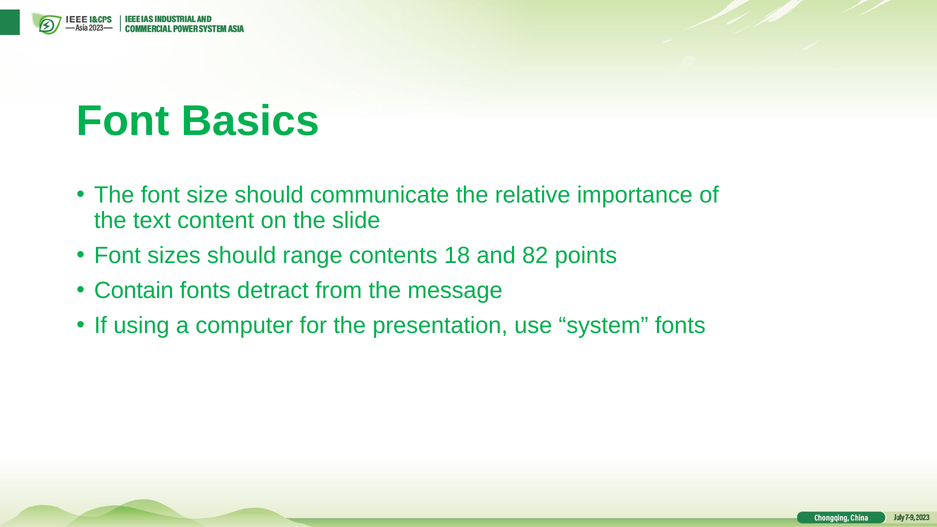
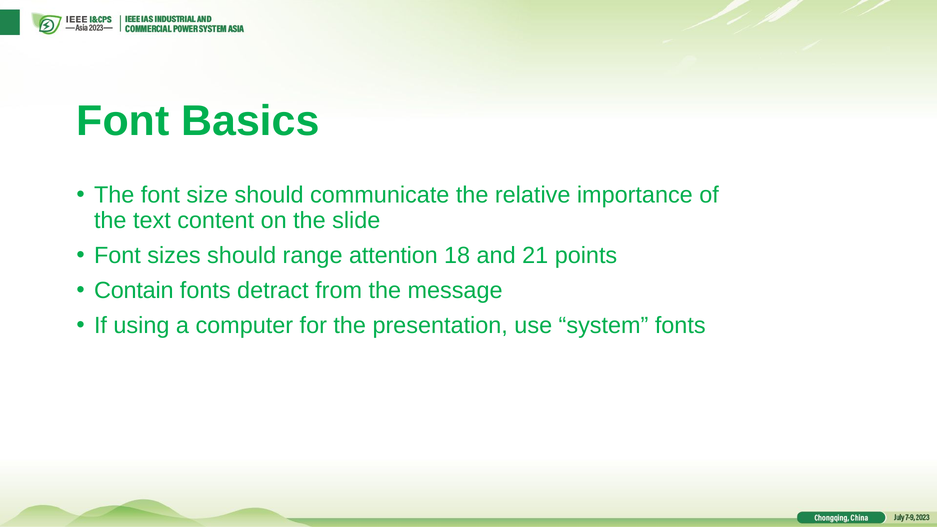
contents: contents -> attention (393, 255)
82: 82 -> 21 (535, 255)
